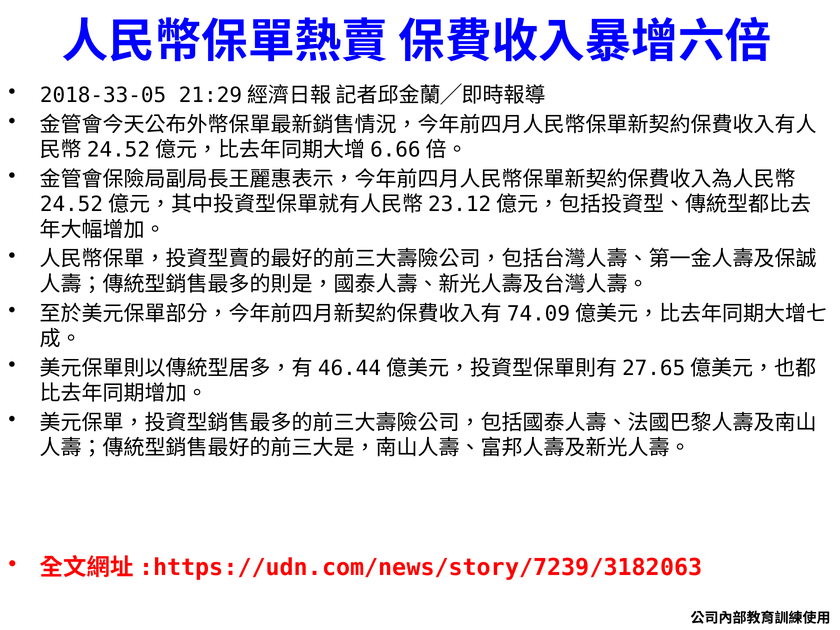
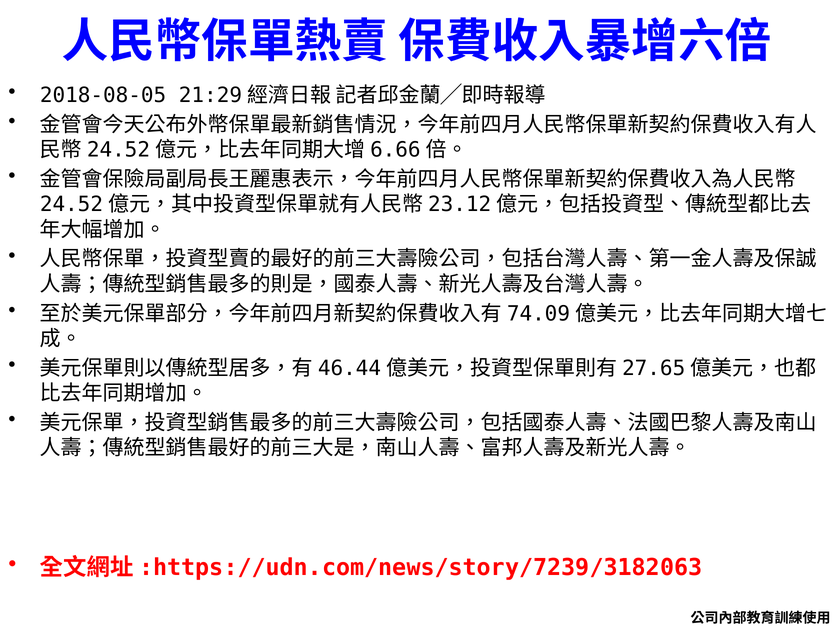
2018-33-05: 2018-33-05 -> 2018-08-05 (103, 95)
